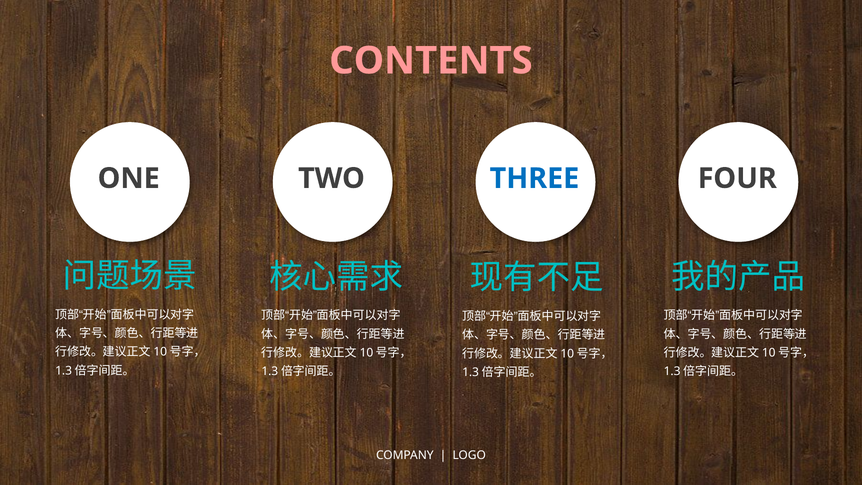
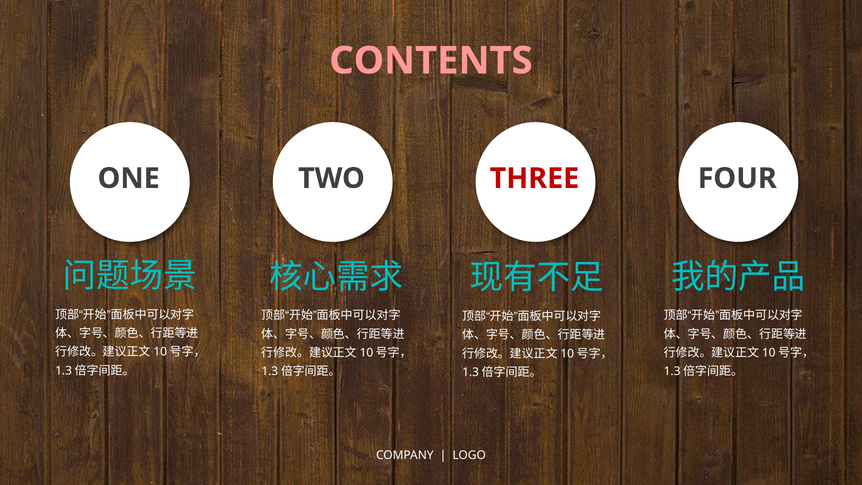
THREE colour: blue -> red (534, 178)
